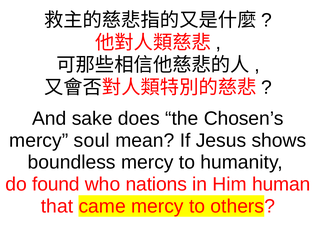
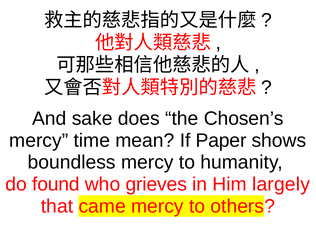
soul: soul -> time (92, 140)
Jesus: Jesus -> Paper (221, 140)
nations: nations -> grieves (156, 184)
human: human -> largely (281, 184)
